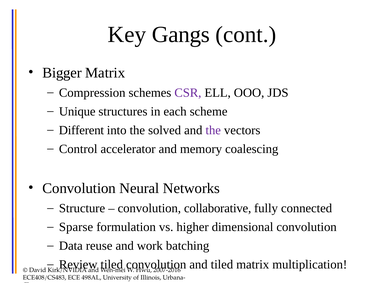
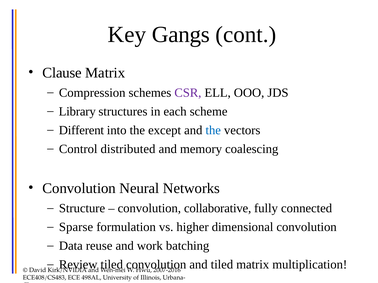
Bigger: Bigger -> Clause (62, 73)
Unique: Unique -> Library (77, 112)
solved: solved -> except (165, 130)
the colour: purple -> blue (213, 130)
accelerator: accelerator -> distributed (128, 149)
